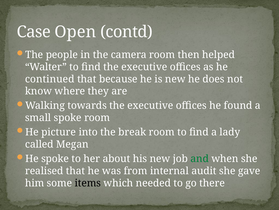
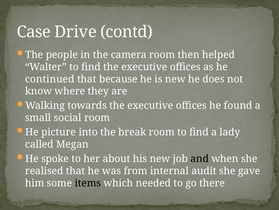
Open: Open -> Drive (76, 32)
small spoke: spoke -> social (68, 117)
and colour: green -> black (200, 158)
